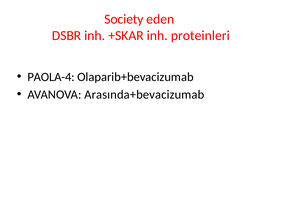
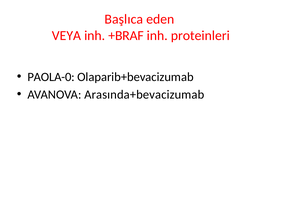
Society: Society -> Başlıca (124, 19)
DSBR: DSBR -> VEYA (66, 36)
+SKAR: +SKAR -> +BRAF (126, 36)
PAOLA-4: PAOLA-4 -> PAOLA-0 (51, 77)
